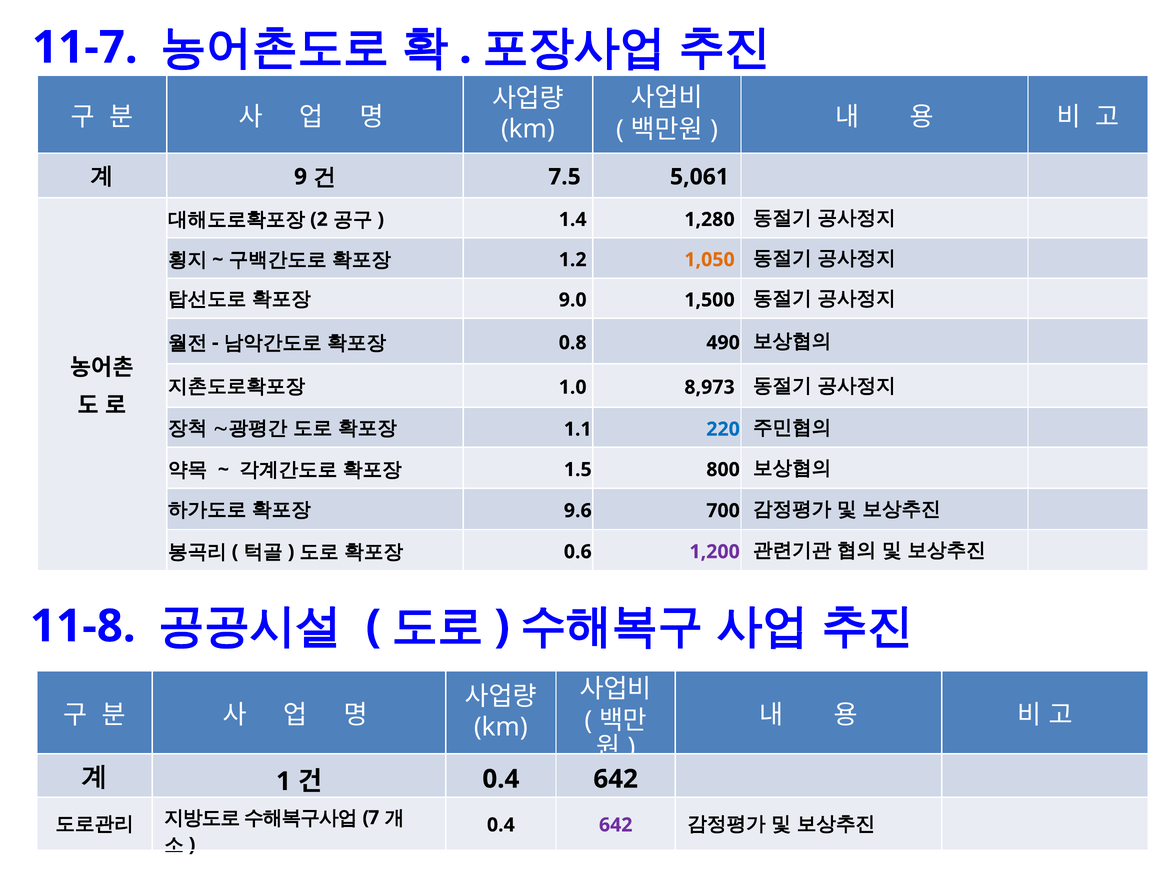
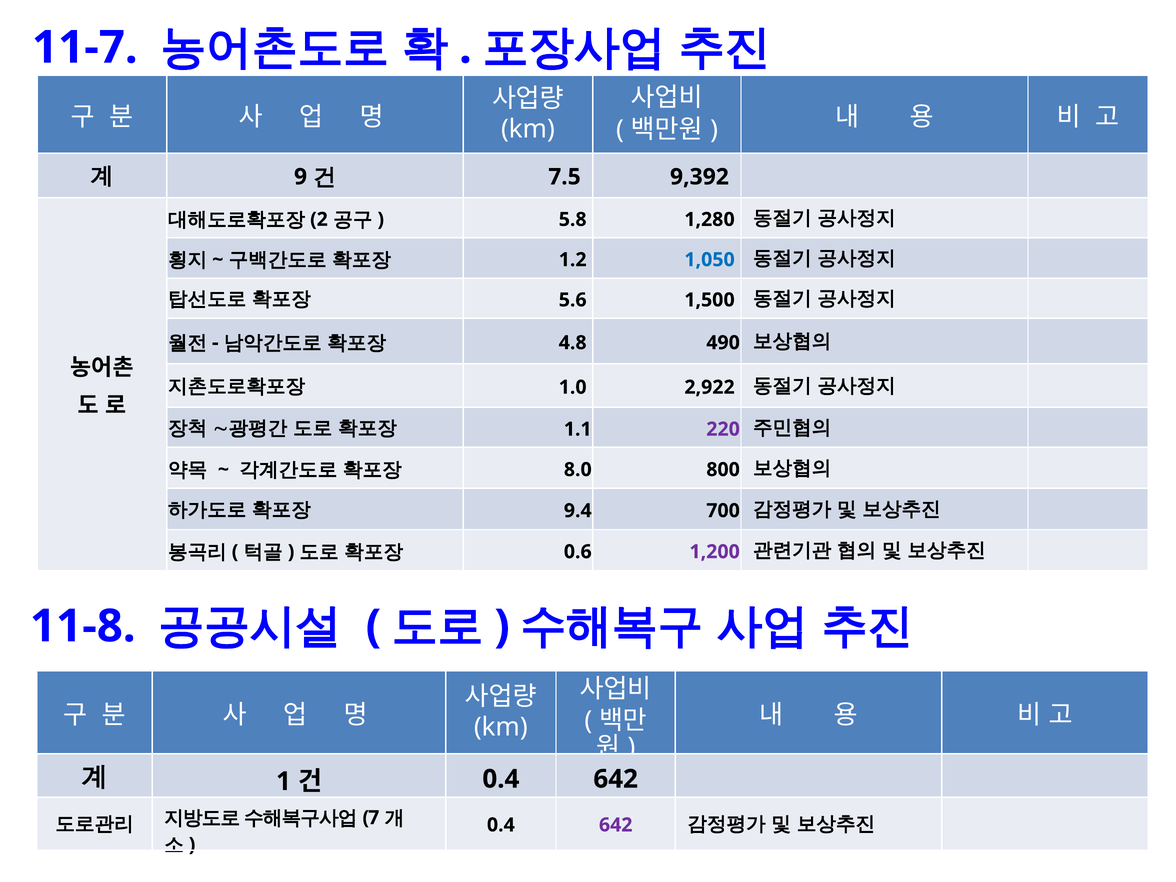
5,061: 5,061 -> 9,392 (699, 177)
1.4: 1.4 -> 5.8 (573, 219)
1,050 colour: orange -> blue (710, 260)
9.0: 9.0 -> 5.6 (573, 300)
0.8: 0.8 -> 4.8 (573, 343)
8,973: 8,973 -> 2,922 (710, 387)
220 colour: blue -> purple (723, 429)
1.5: 1.5 -> 8.0 (578, 470)
9.6: 9.6 -> 9.4 (578, 511)
